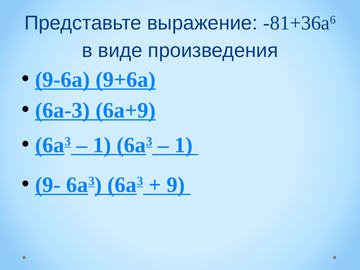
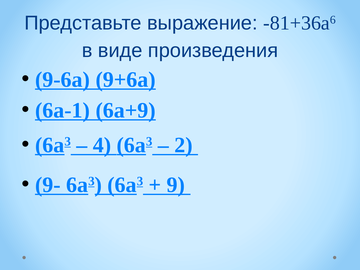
6а-3: 6а-3 -> 6а-1 (63, 110)
1: 1 -> 4 (102, 145)
1: 1 -> 2 (183, 145)
